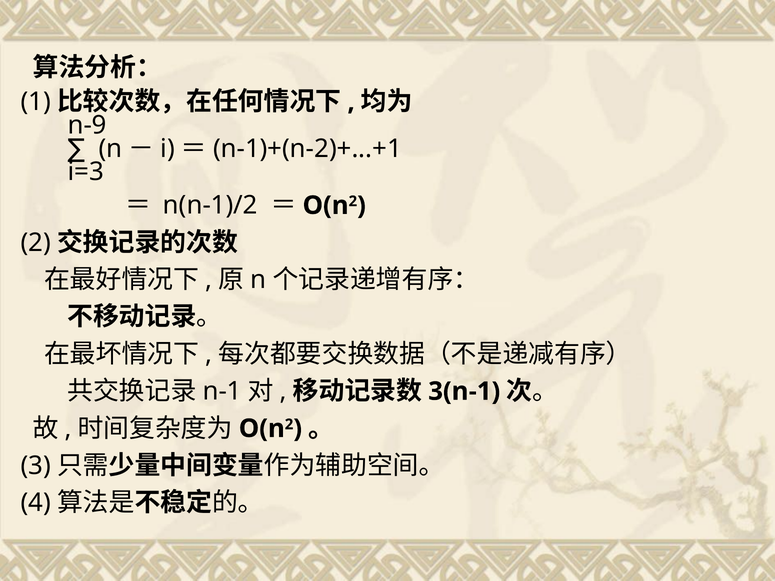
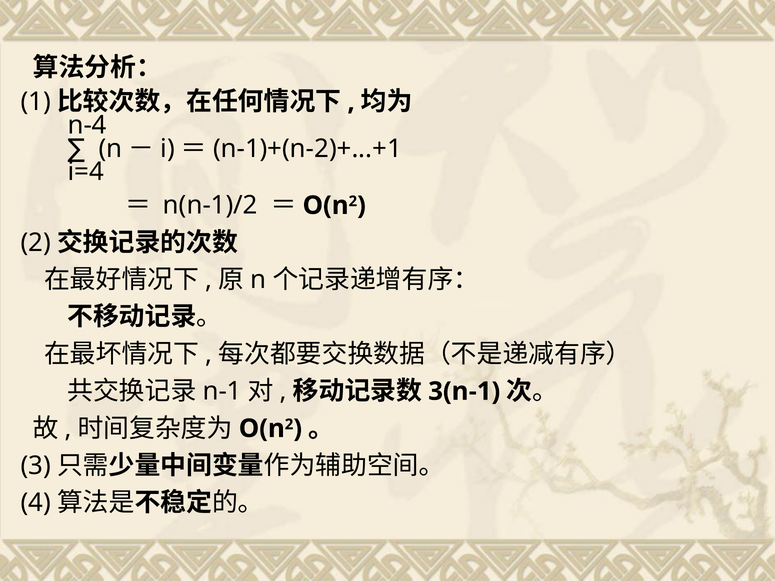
n-9: n-9 -> n-4 (87, 125)
i=3: i=3 -> i=4 (86, 172)
